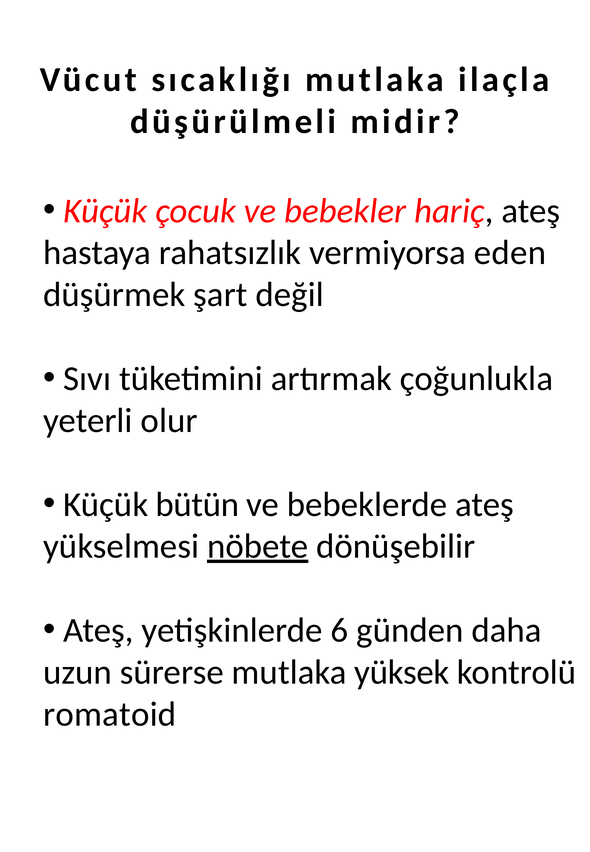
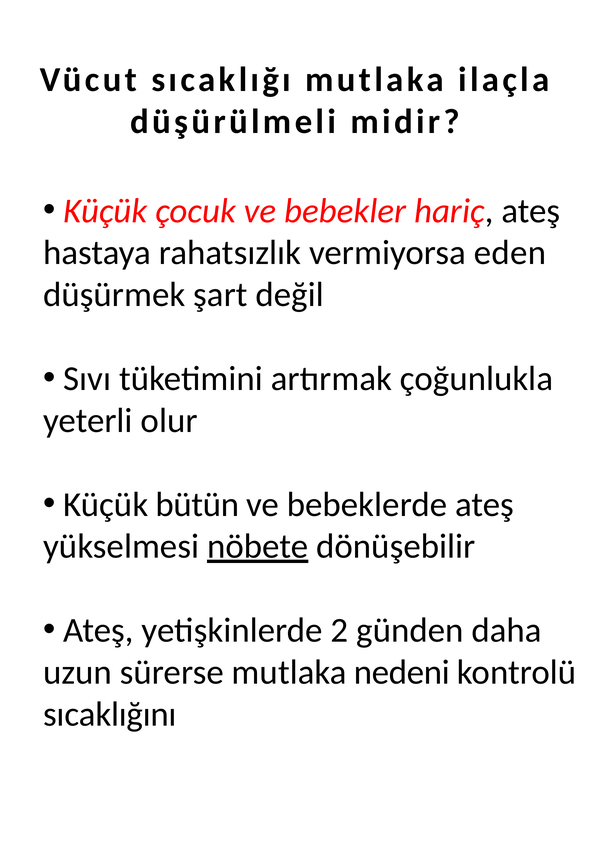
6: 6 -> 2 (339, 631)
yüksek: yüksek -> nedeni (402, 672)
romatoid: romatoid -> sıcaklığını (110, 714)
